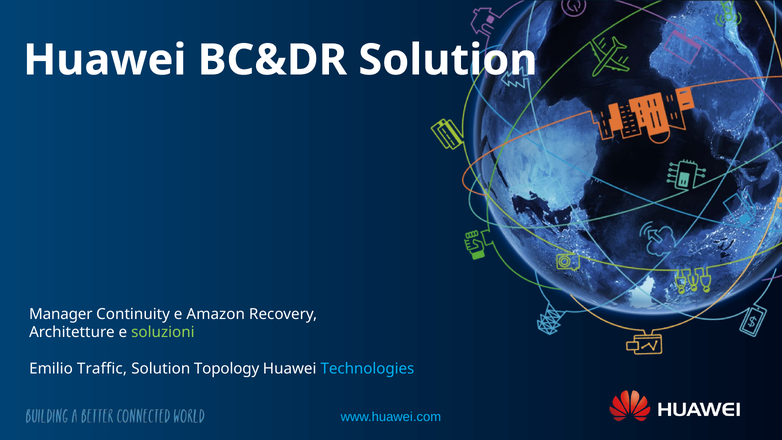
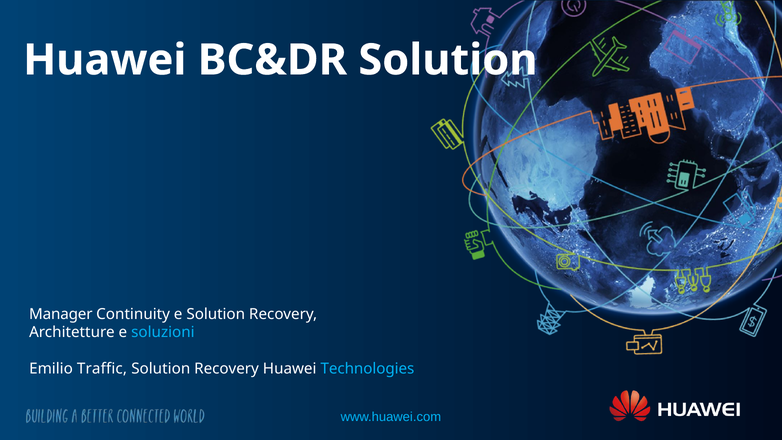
e Amazon: Amazon -> Solution (216, 314)
soluzioni colour: light green -> light blue (163, 332)
Topology: Topology -> Recovery (227, 369)
